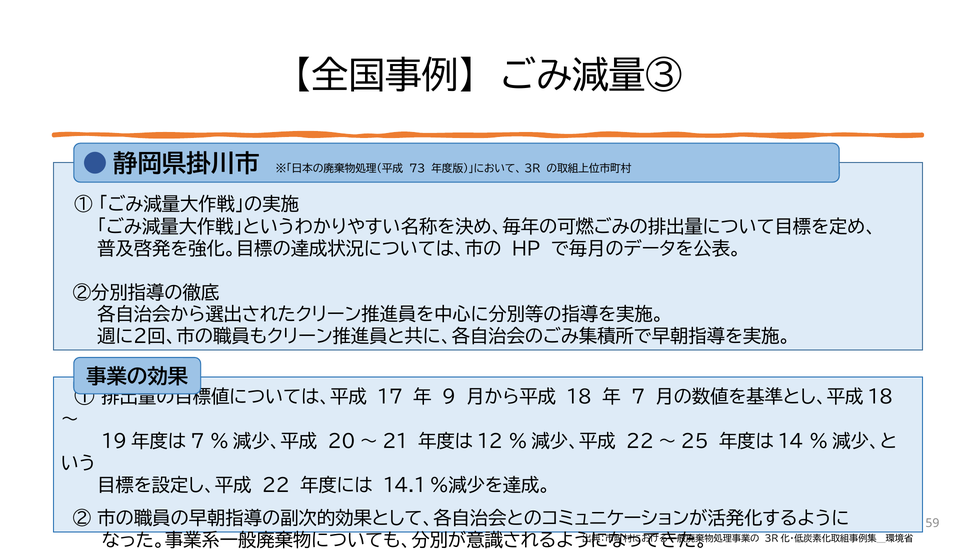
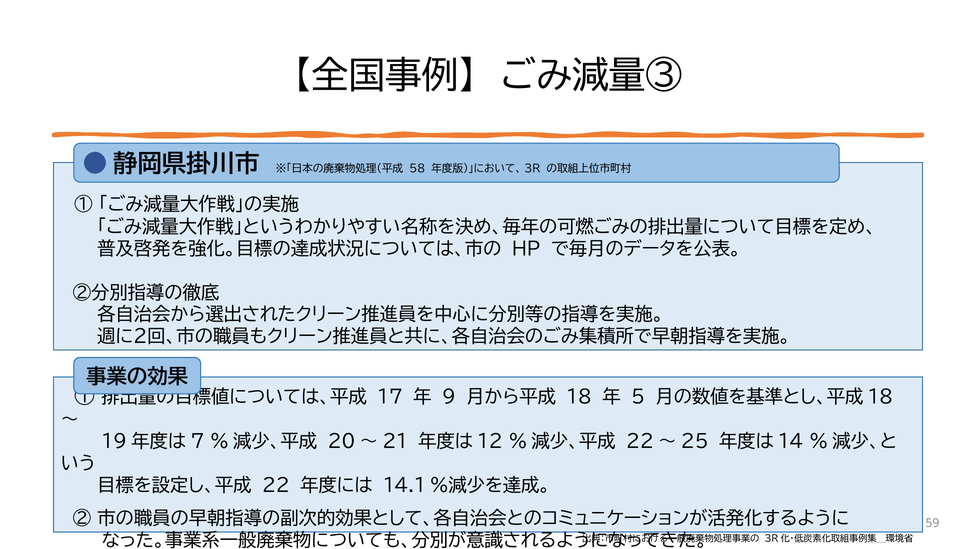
73: 73 -> 58 (417, 169)
7: 7 -> 5 (638, 397)
